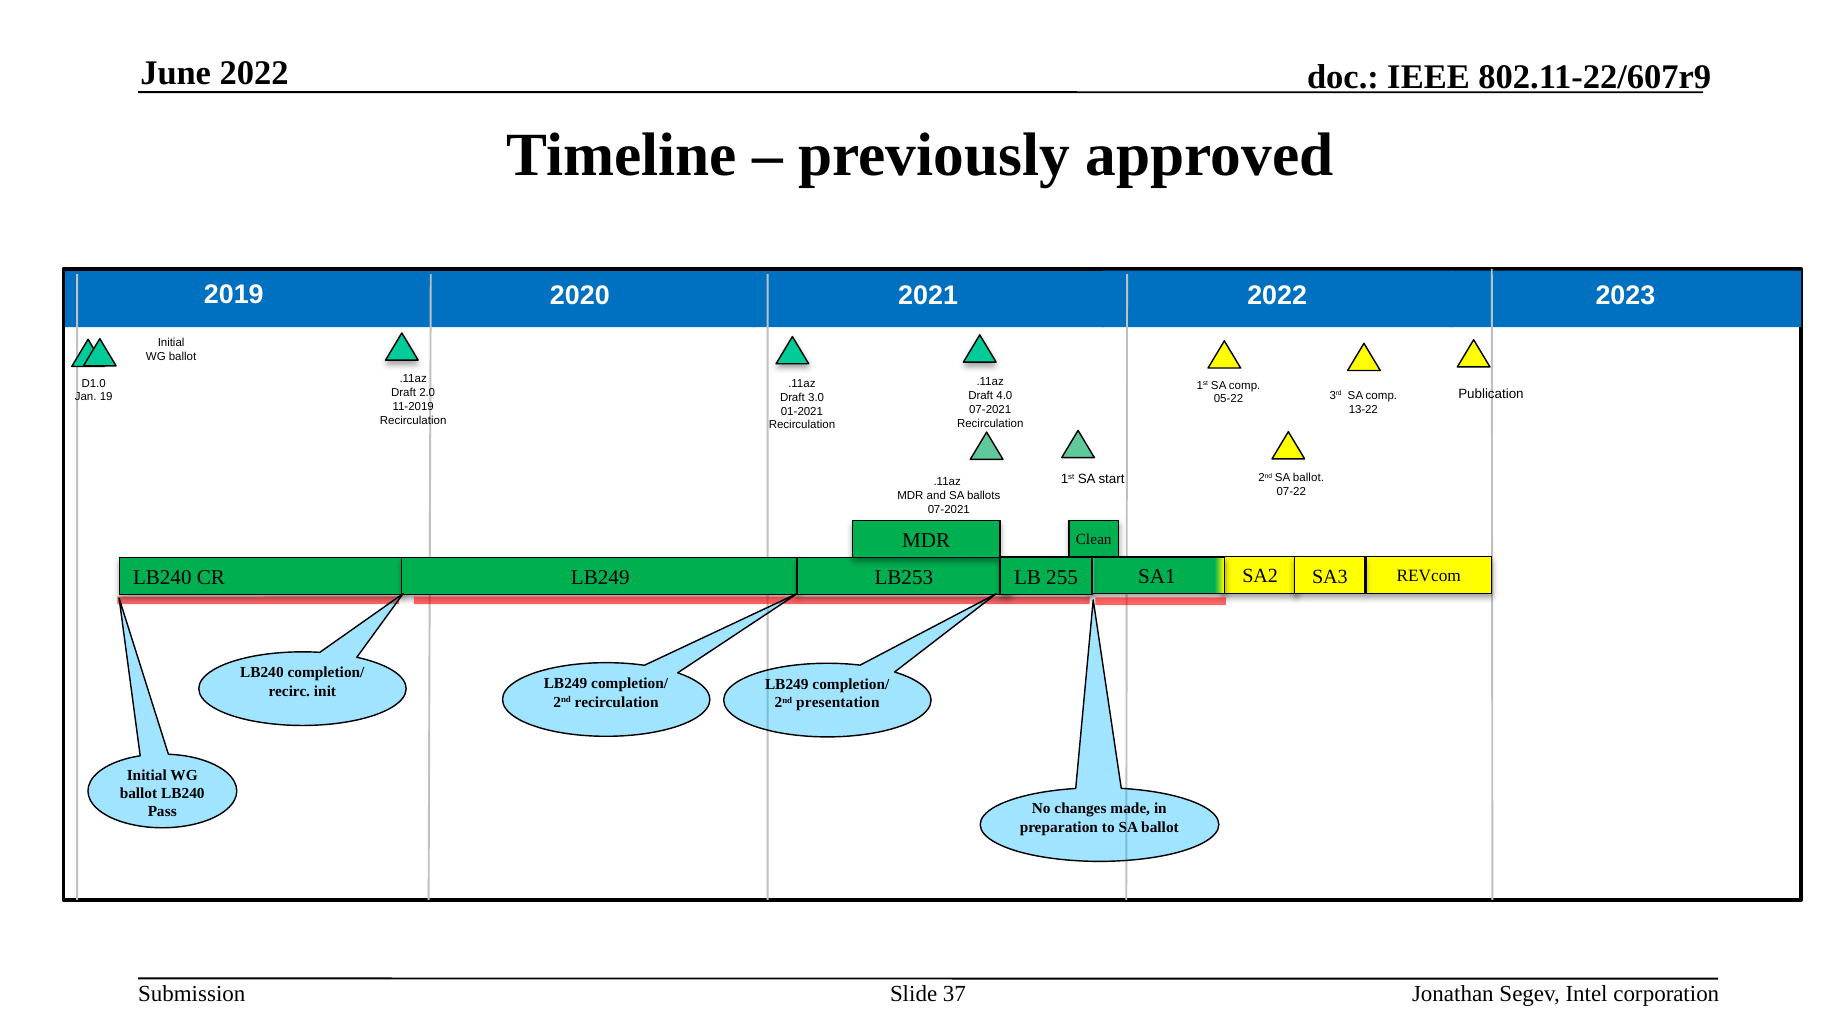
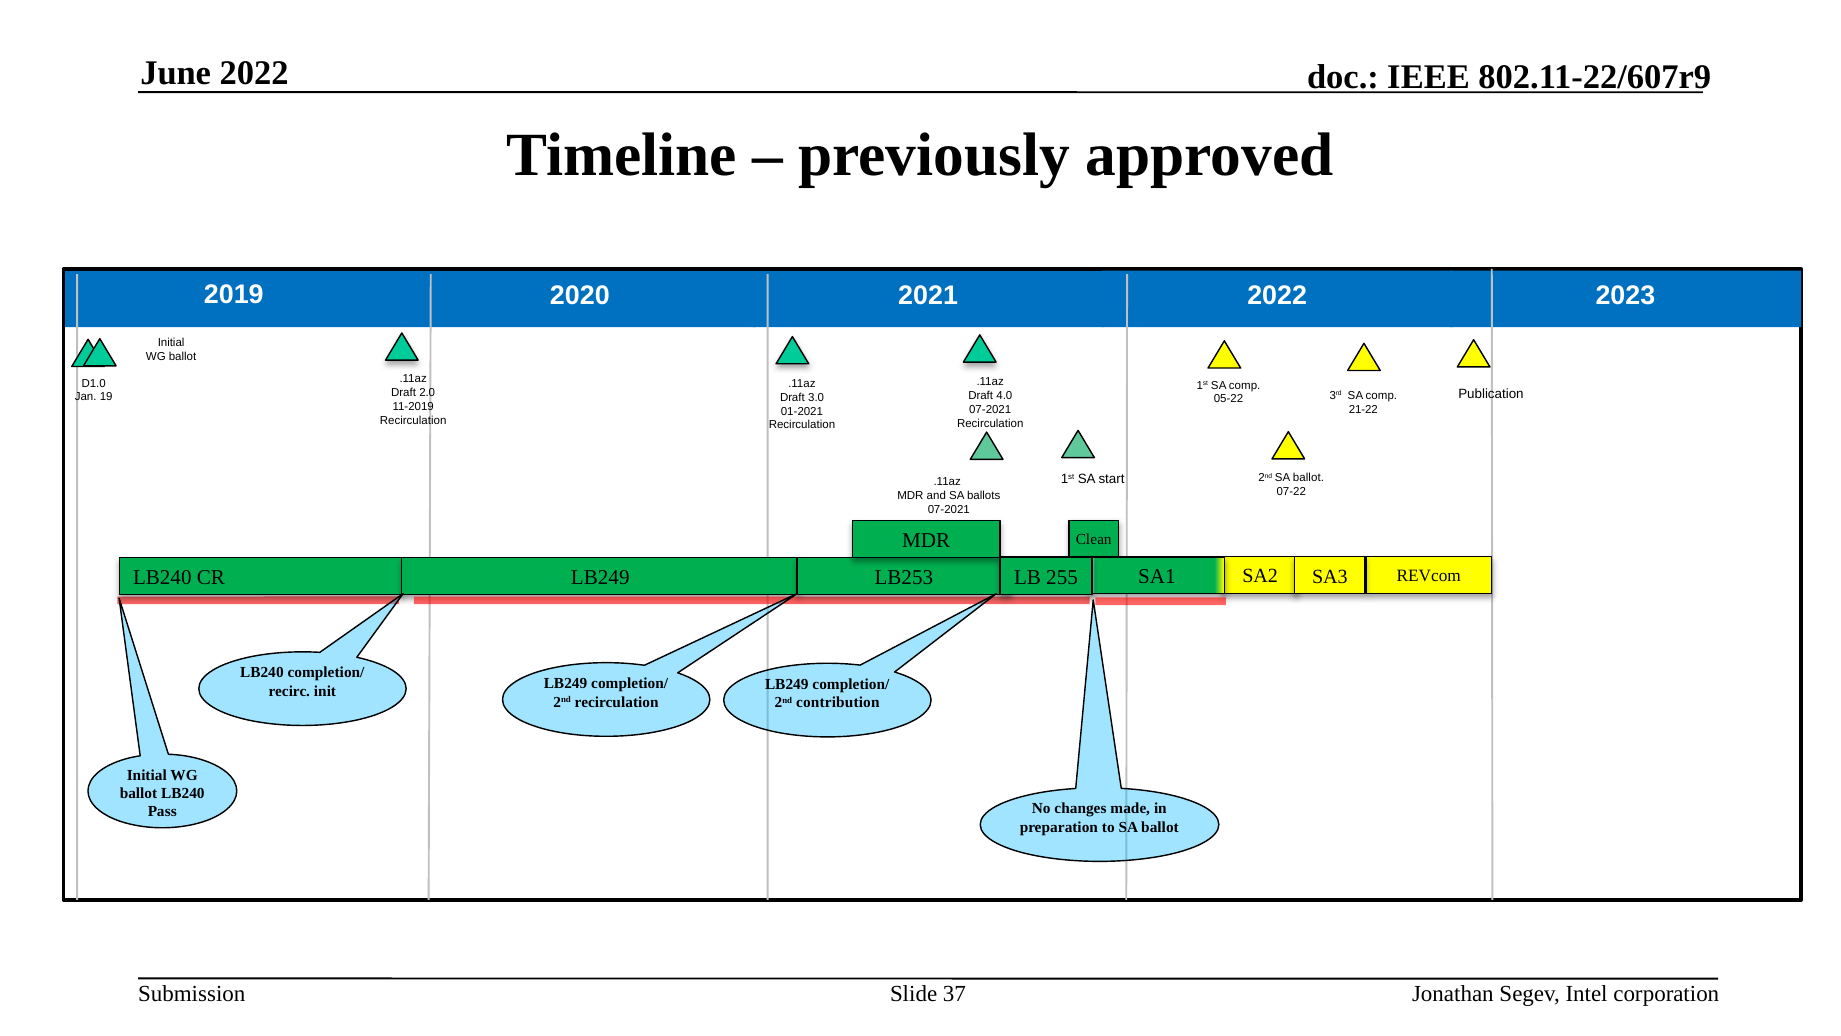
13-22: 13-22 -> 21-22 (1363, 409)
presentation: presentation -> contribution (838, 702)
